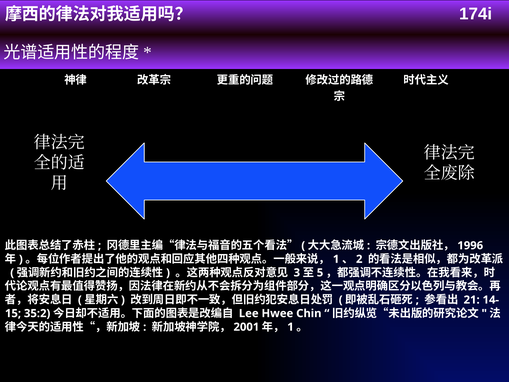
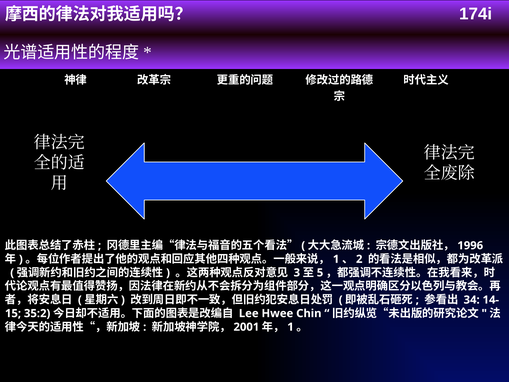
21: 21 -> 34 (472, 300)
